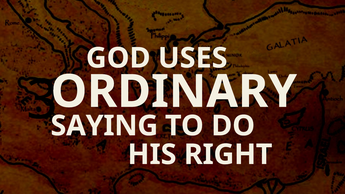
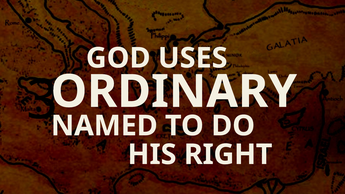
SAYING: SAYING -> NAMED (104, 126)
